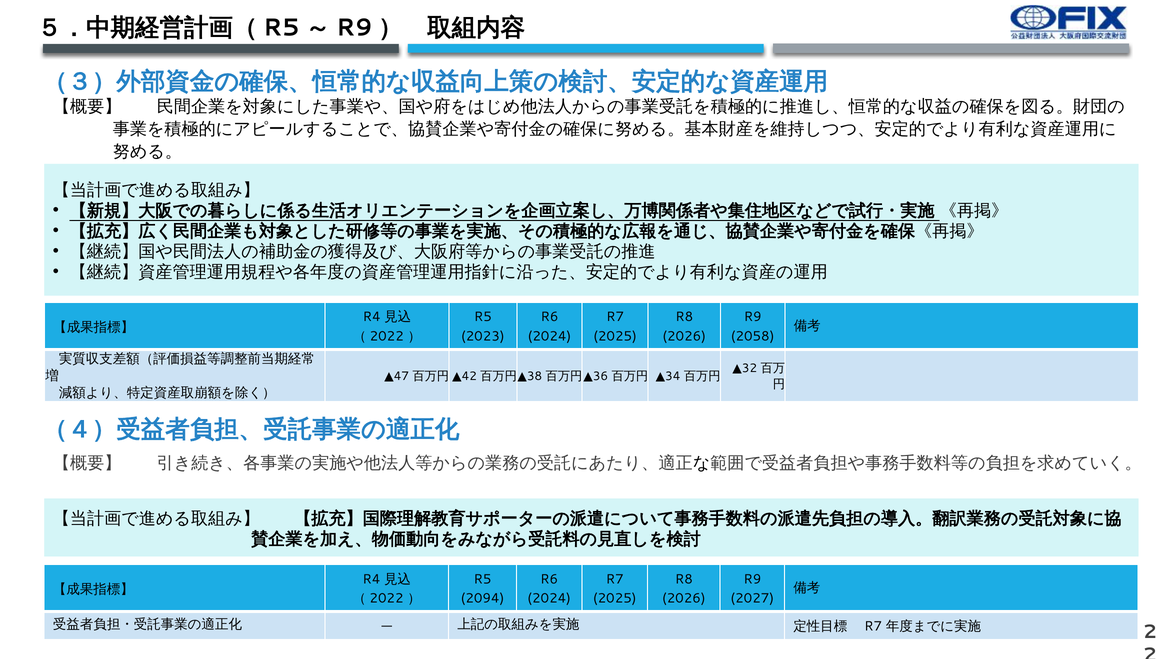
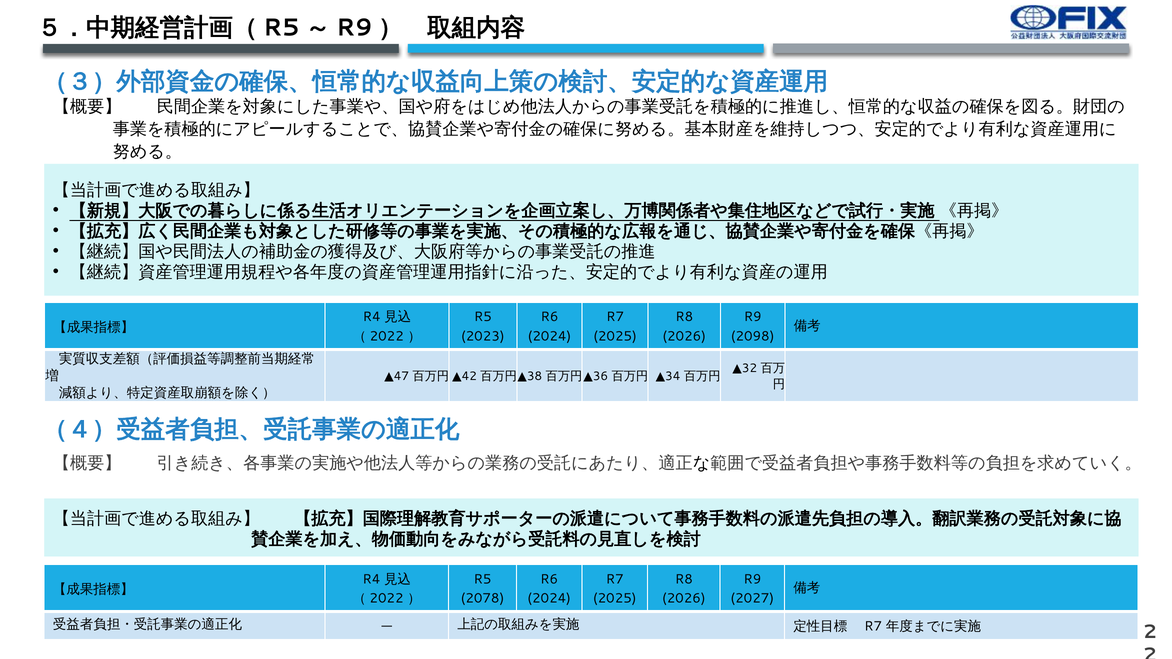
2058: 2058 -> 2098 (753, 336)
2094: 2094 -> 2078 (482, 599)
